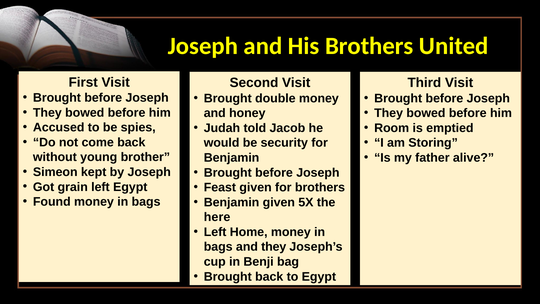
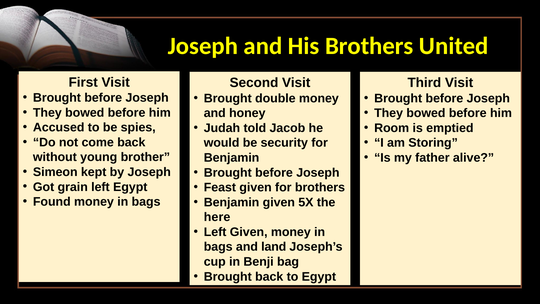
Left Home: Home -> Given (249, 232)
and they: they -> land (274, 247)
